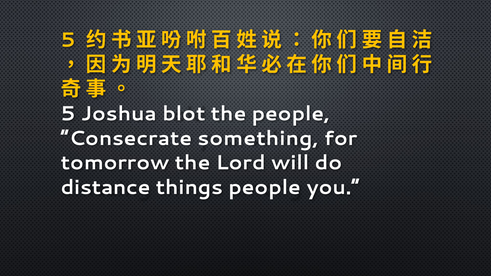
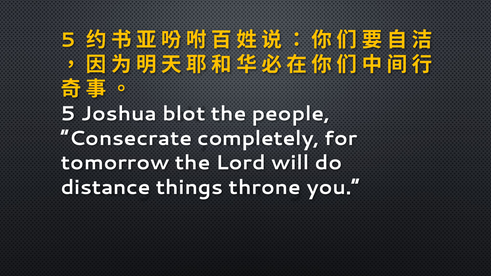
something: something -> completely (258, 138)
things people: people -> throne (265, 187)
